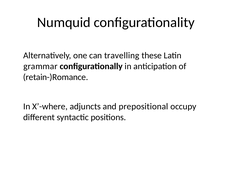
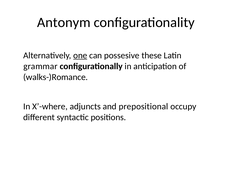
Numquid: Numquid -> Antonym (64, 22)
one underline: none -> present (80, 55)
travelling: travelling -> possesive (122, 55)
retain-)Romance: retain-)Romance -> walks-)Romance (56, 77)
